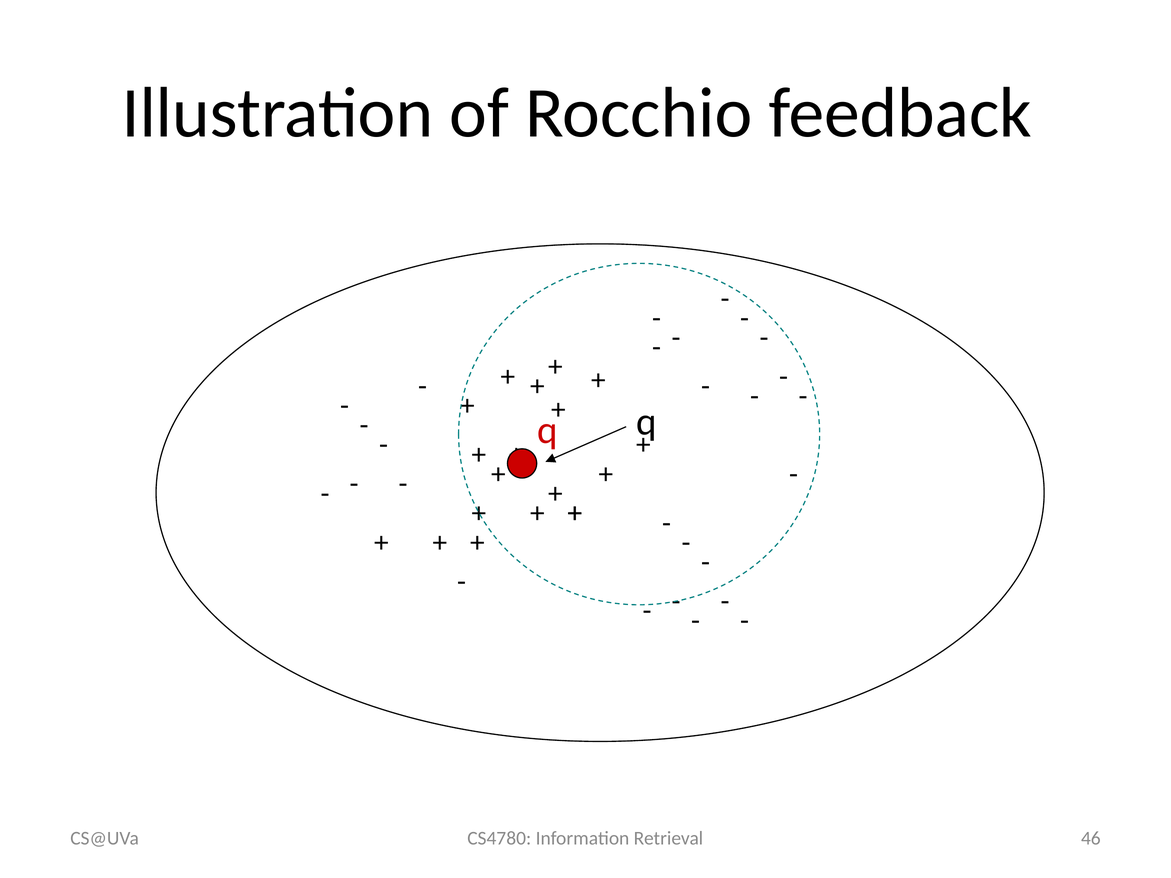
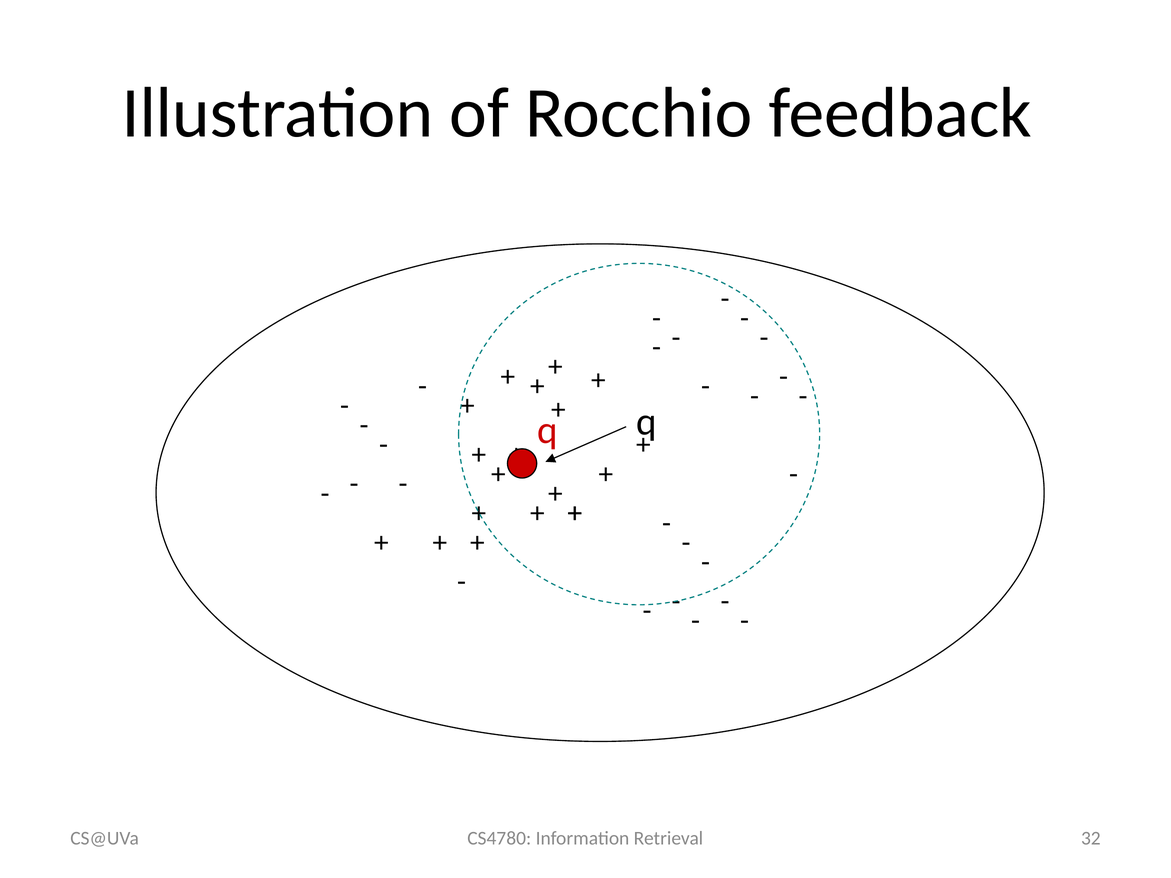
46: 46 -> 32 (1091, 839)
